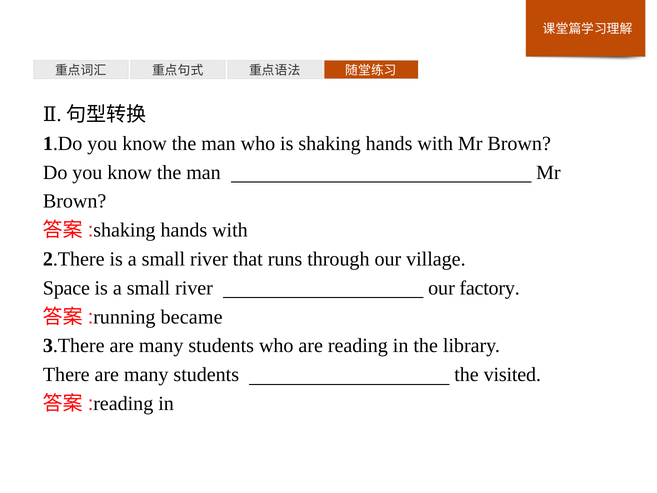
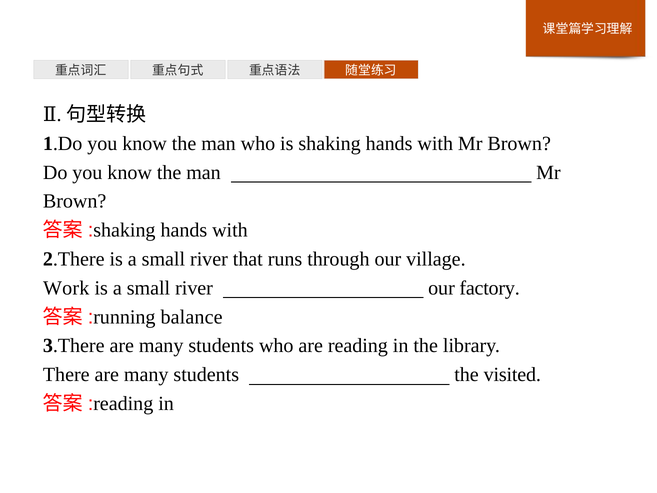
Space: Space -> Work (66, 288)
became: became -> balance (192, 317)
